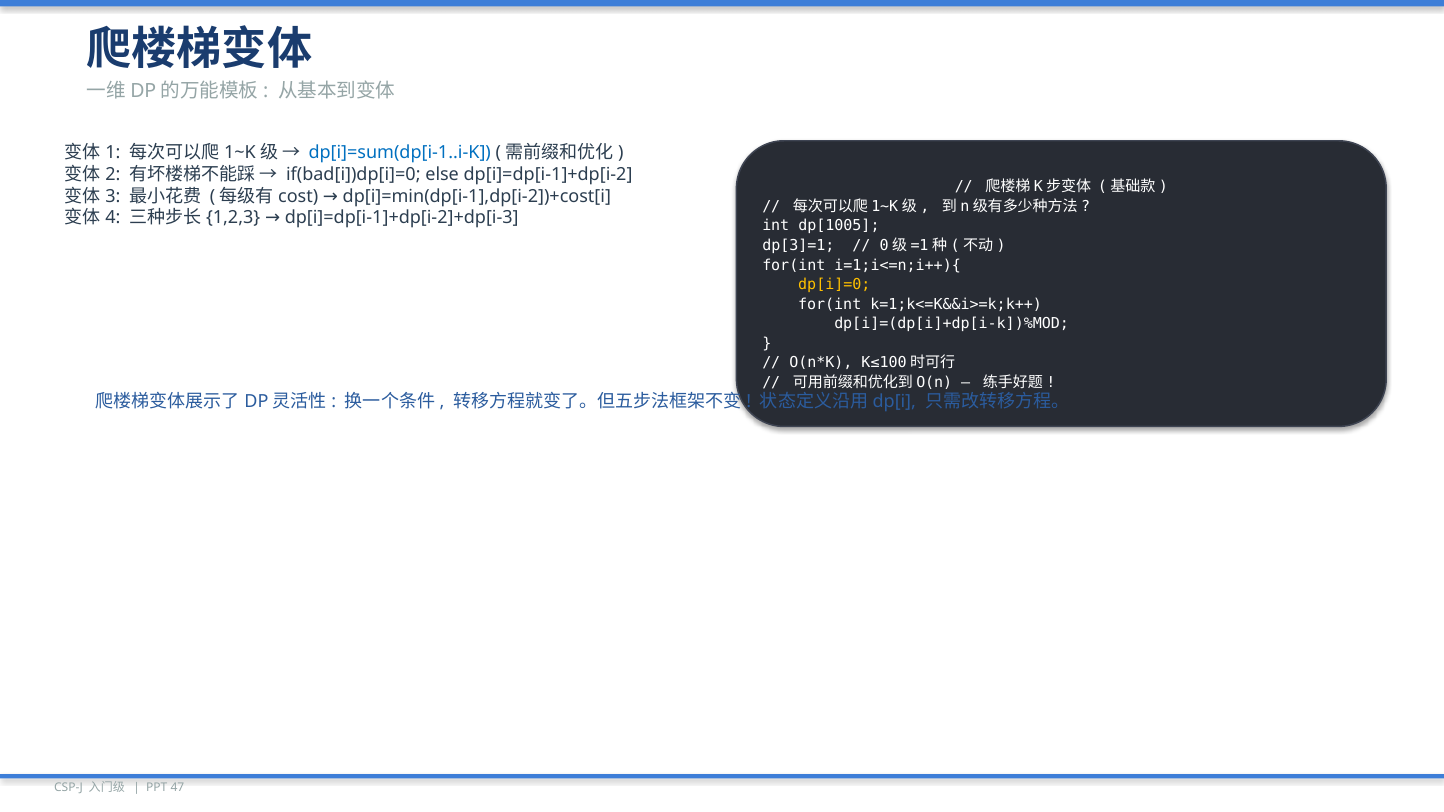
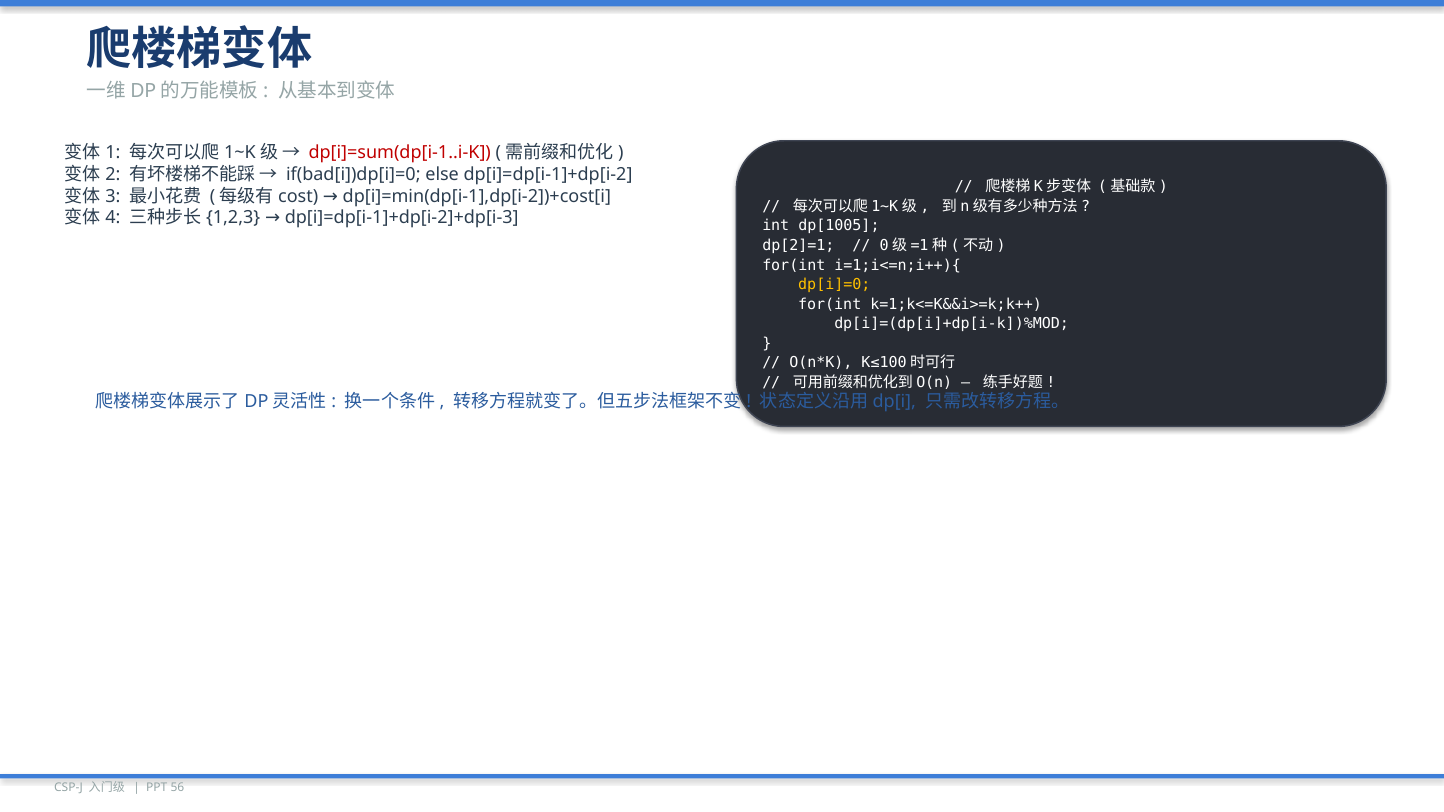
dp[i]=sum(dp[i-1..i-K colour: blue -> red (400, 153)
dp[3]=1: dp[3]=1 -> dp[2]=1 (798, 246)
47: 47 -> 56 (177, 788)
